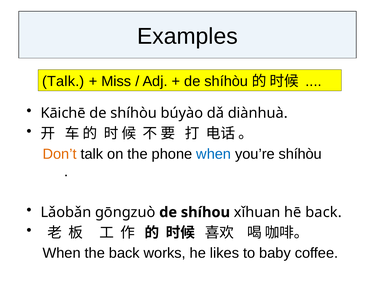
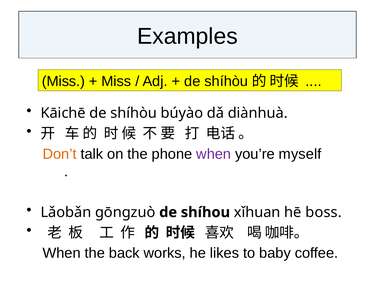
Talk: Talk -> Miss (63, 81)
when colour: blue -> purple (214, 154)
you’re shíhòu: shíhòu -> myself (300, 154)
hē back: back -> boss (324, 213)
